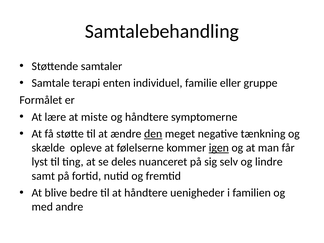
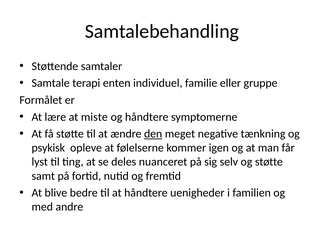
skælde: skælde -> psykisk (48, 148)
igen underline: present -> none (219, 148)
og lindre: lindre -> støtte (269, 162)
